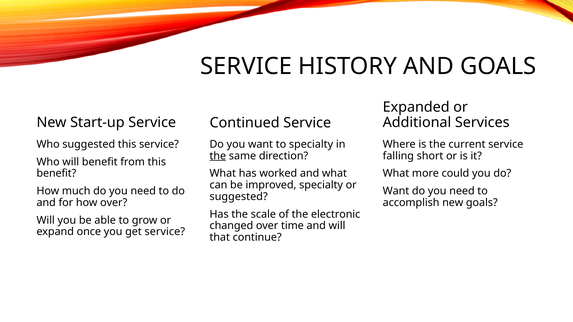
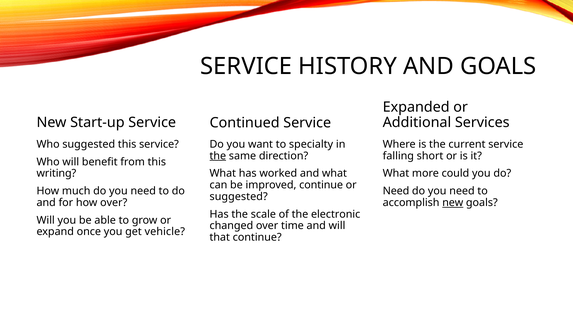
benefit: benefit -> writing (56, 174)
improved specialty: specialty -> continue (321, 185)
Want: Want -> Need (396, 191)
new underline: none -> present (453, 203)
get service: service -> vehicle (165, 232)
